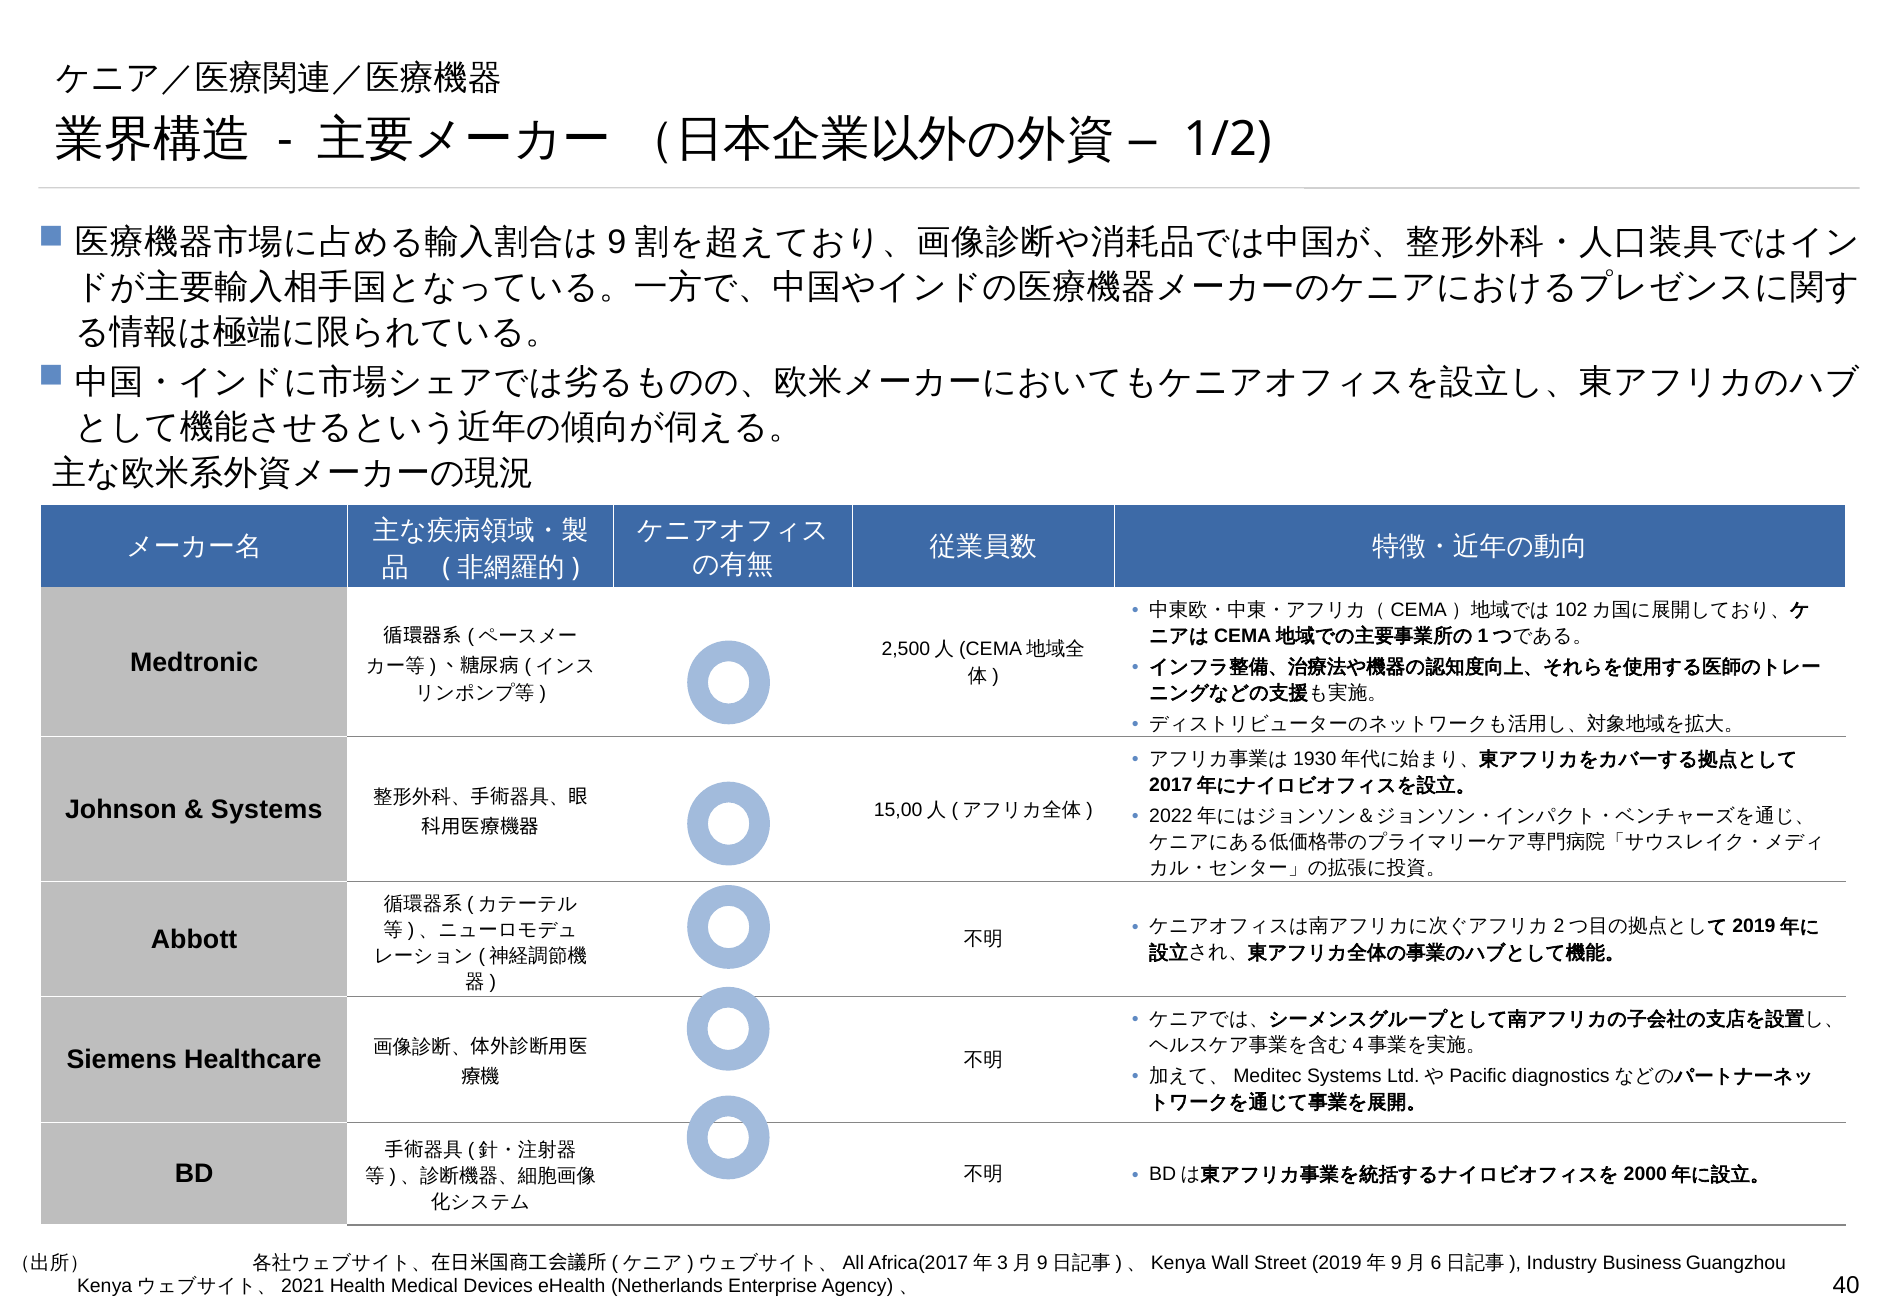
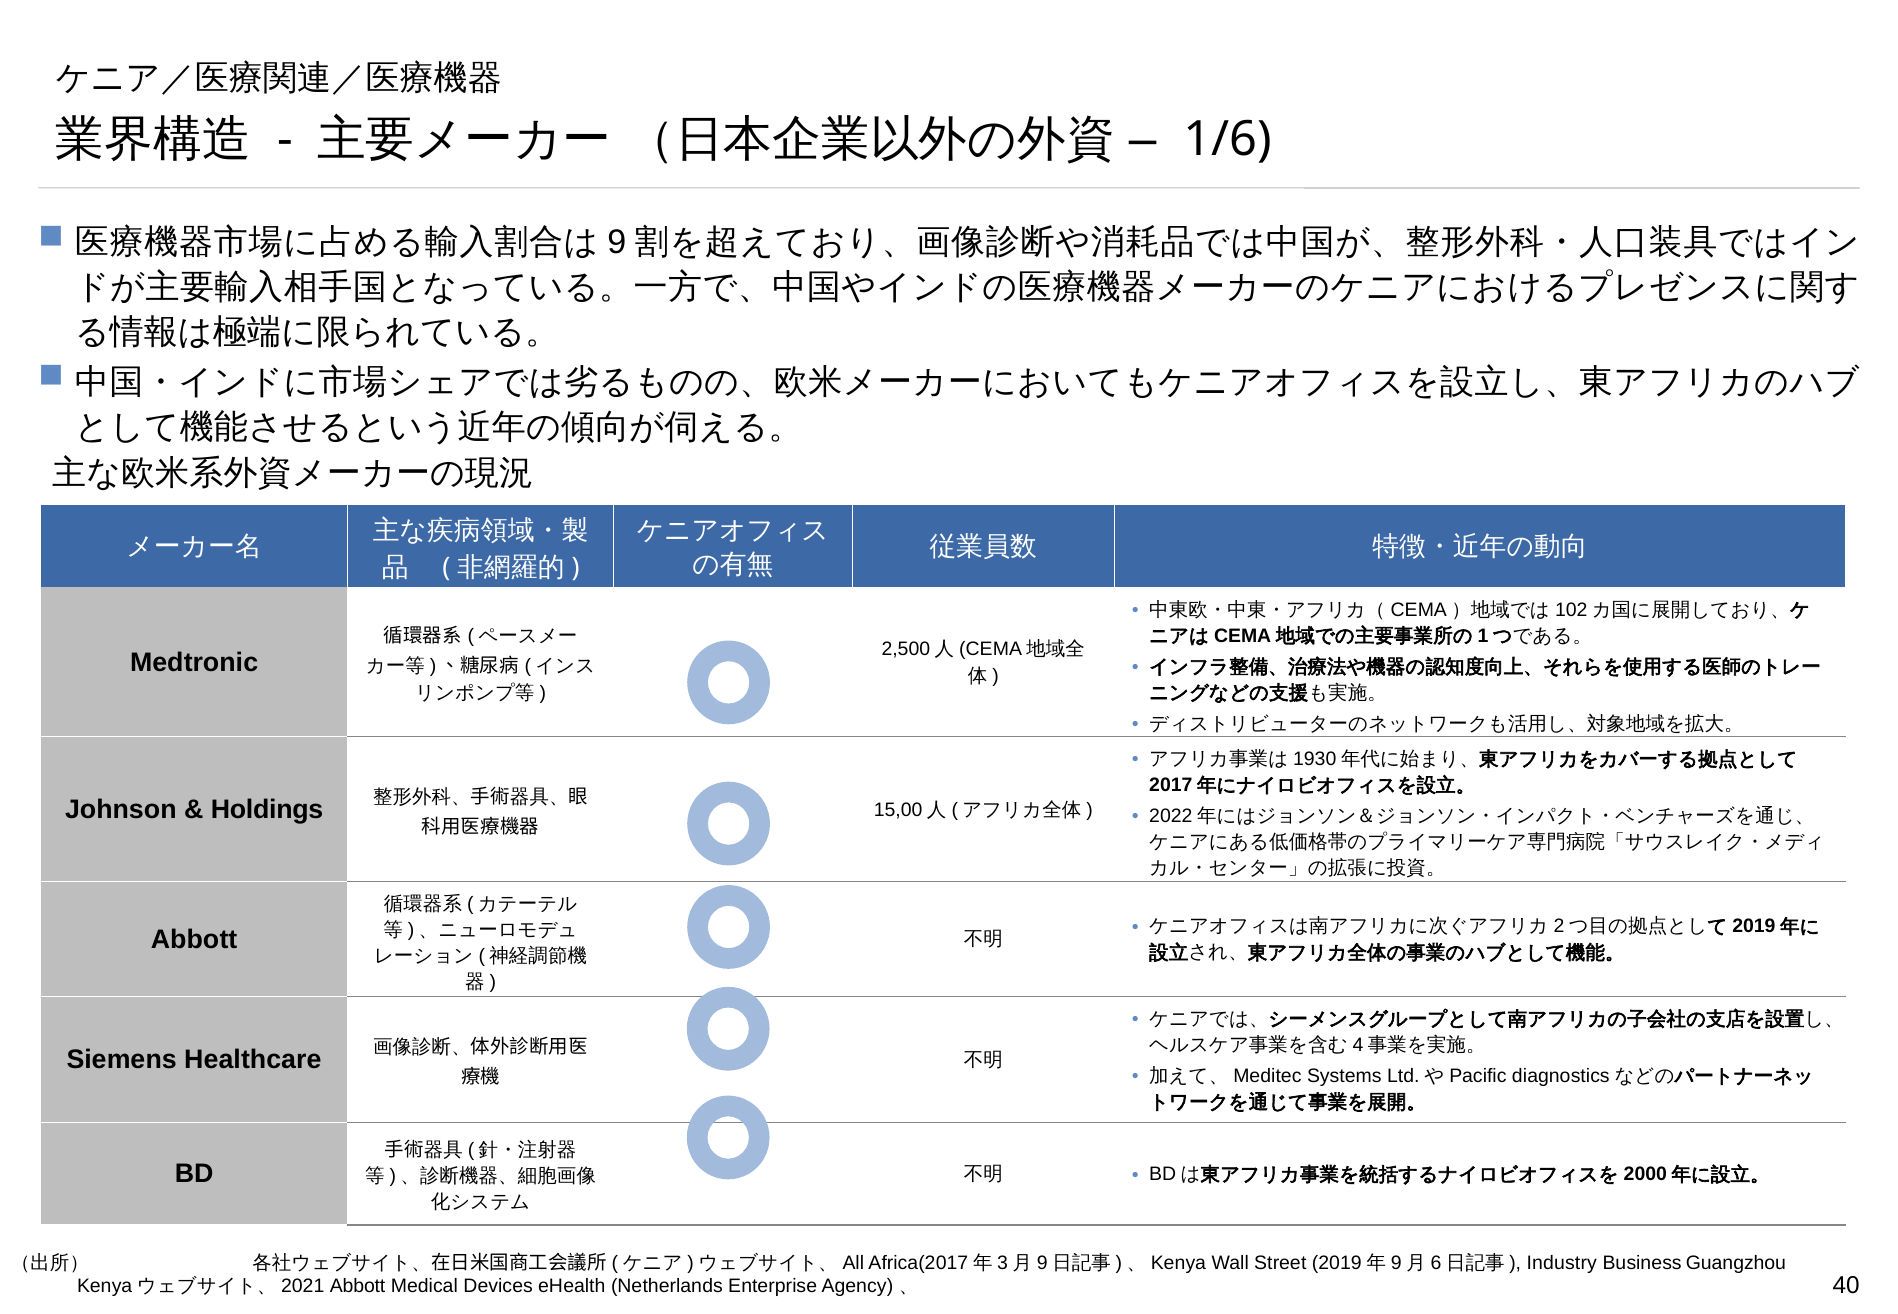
1/2: 1/2 -> 1/6 (1227, 139)
Systems: Systems -> Holdings (267, 809)
Health: Health -> Abbott (358, 1287)
